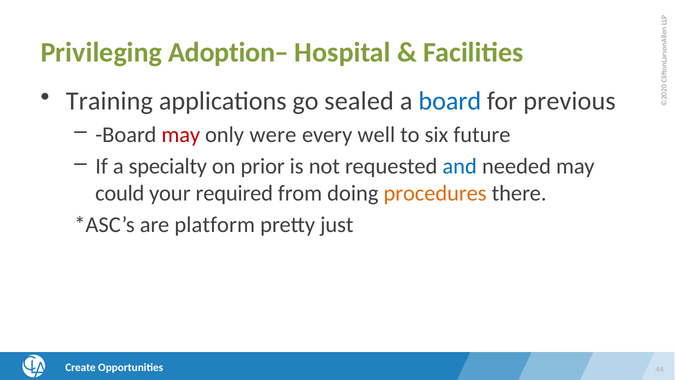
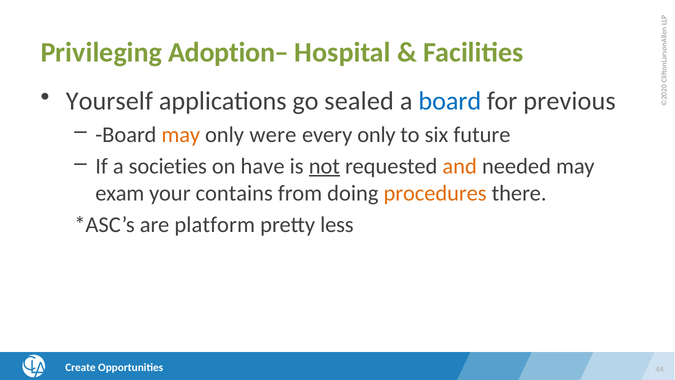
Training: Training -> Yourself (109, 101)
may colour: red -> orange (181, 135)
every well: well -> only (376, 135)
specialty: specialty -> societies (168, 166)
prior: prior -> have (263, 166)
not underline: none -> present (324, 166)
and colour: blue -> orange (460, 166)
could: could -> exam (120, 193)
required: required -> contains (234, 193)
just: just -> less (337, 225)
